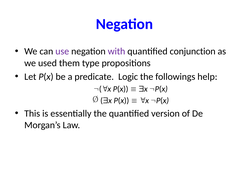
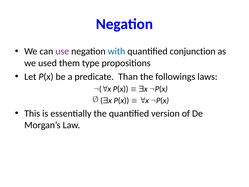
with colour: purple -> blue (116, 51)
Logic: Logic -> Than (128, 77)
help: help -> laws (207, 77)
